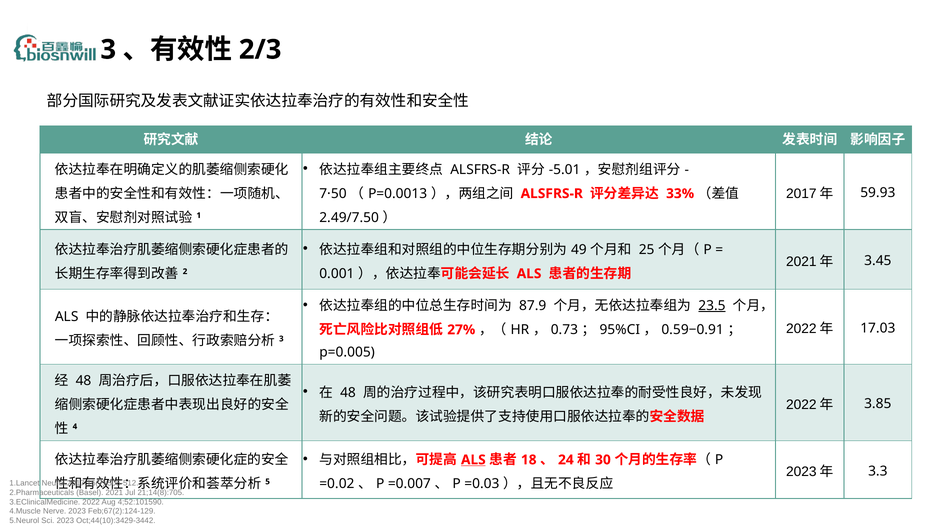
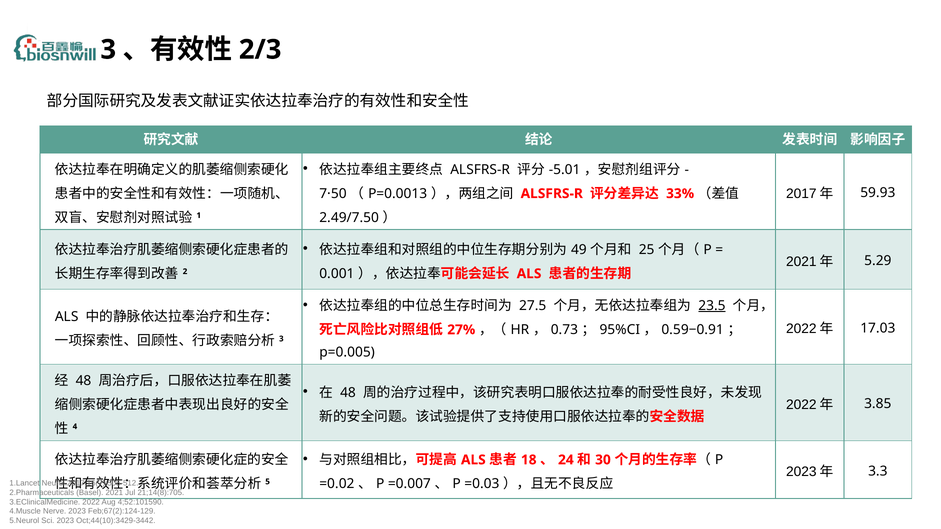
3.45: 3.45 -> 5.29 (878, 261)
87.9: 87.9 -> 27.5 (533, 306)
ALS underline: present -> none (473, 460)
